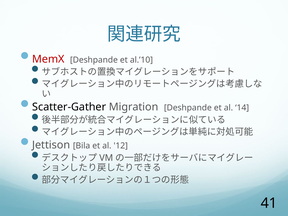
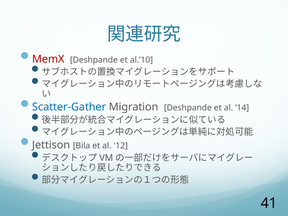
Scatter-Gather colour: black -> blue (69, 107)
